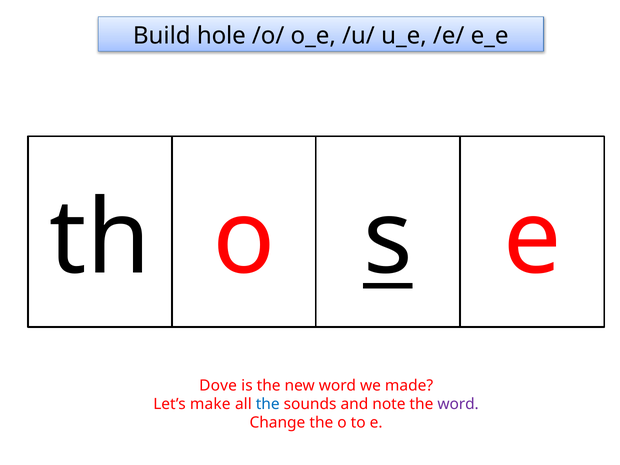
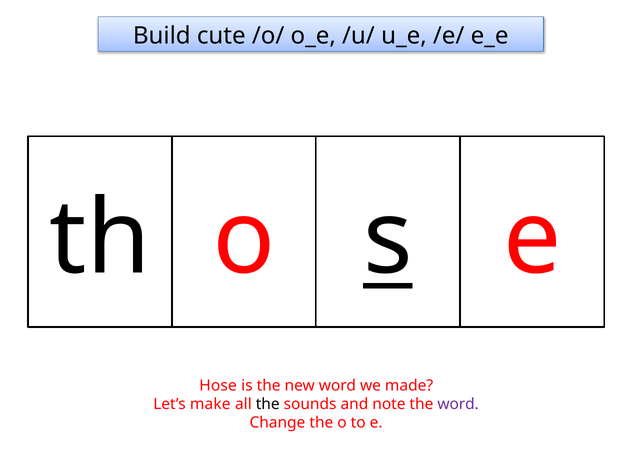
hole: hole -> cute (221, 36)
Dove: Dove -> Hose (218, 386)
the colour: blue -> black (268, 404)
